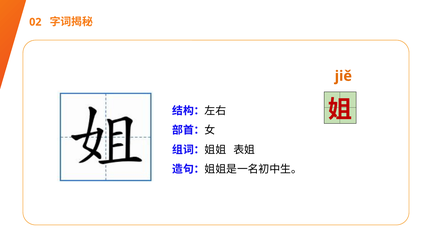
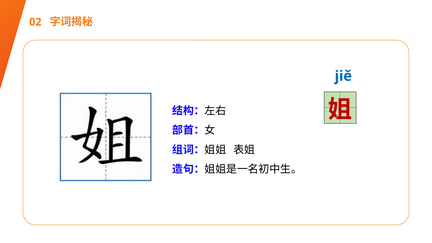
jiě colour: orange -> blue (343, 76)
